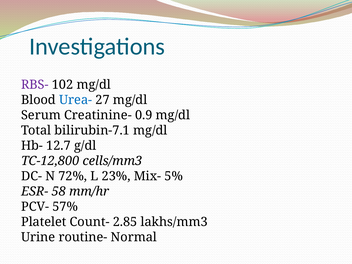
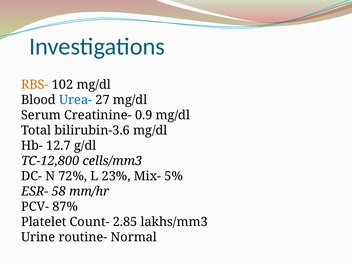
RBS- colour: purple -> orange (35, 85)
bilirubin-7.1: bilirubin-7.1 -> bilirubin-3.6 (92, 130)
57%: 57% -> 87% (65, 207)
